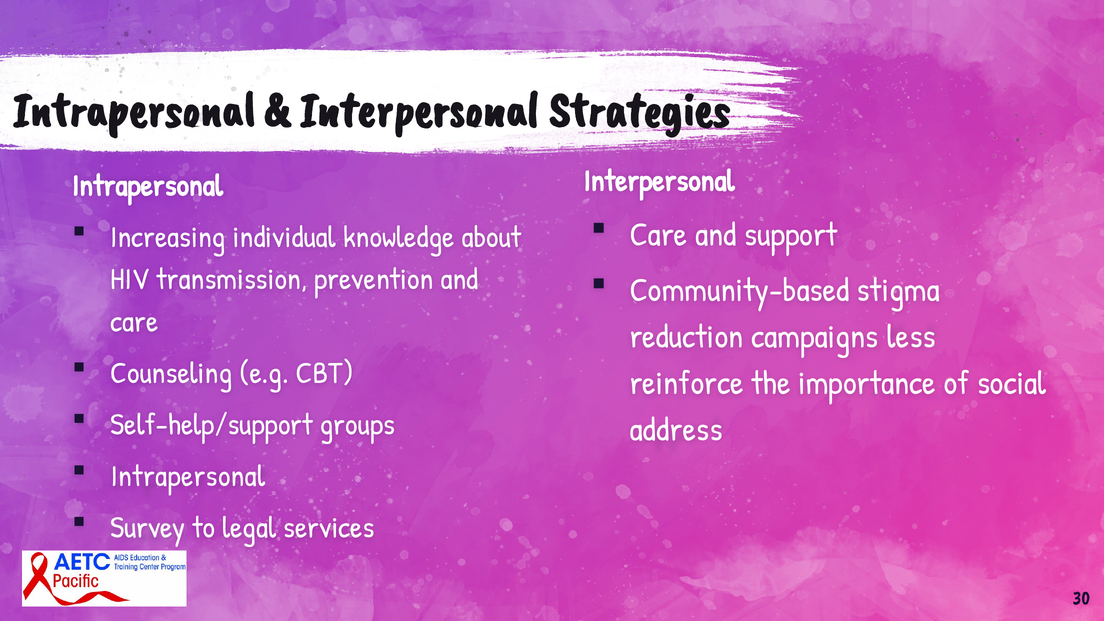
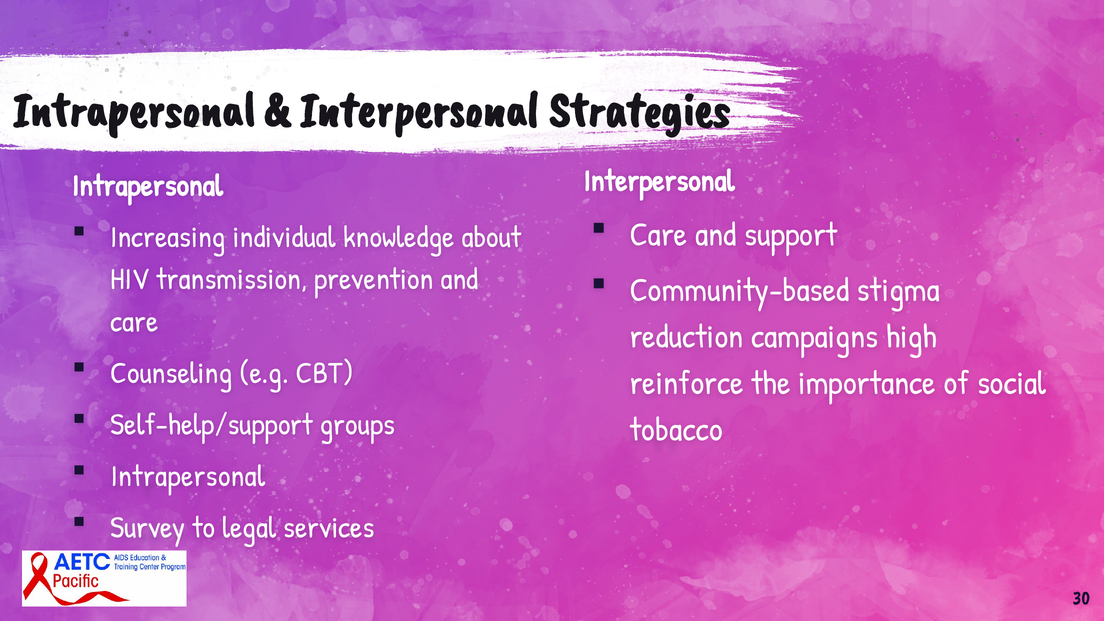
less: less -> high (911, 337)
address: address -> tobacco (676, 430)
